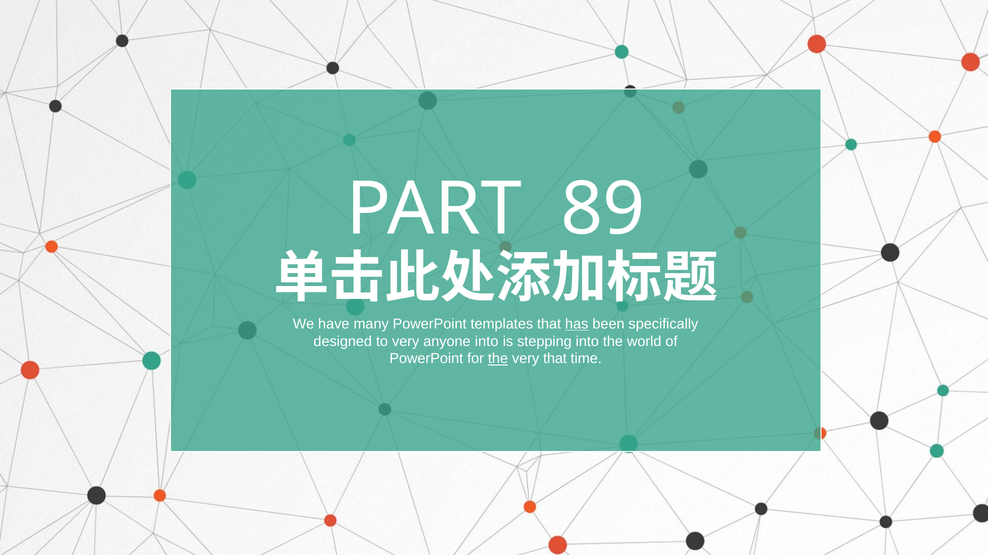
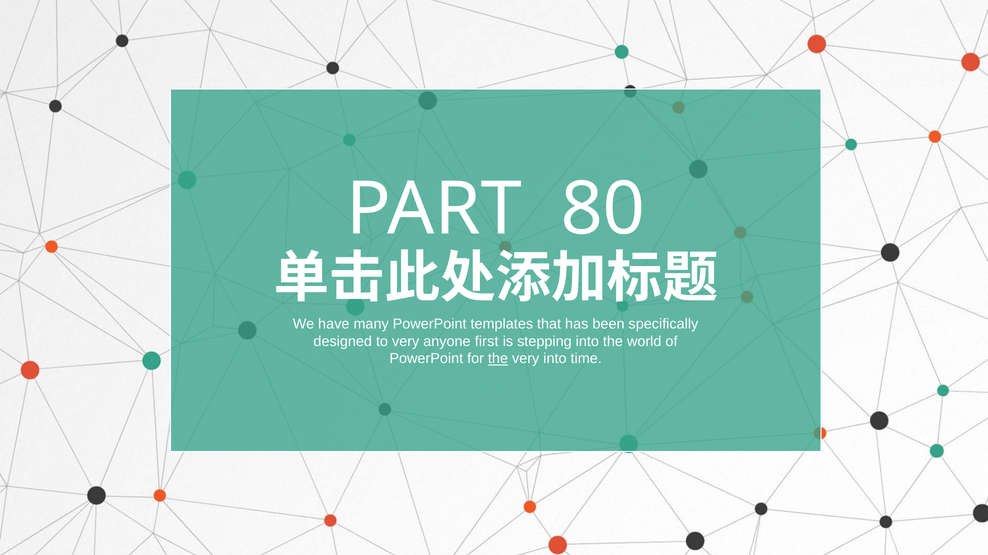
89: 89 -> 80 (603, 210)
has underline: present -> none (577, 325)
anyone into: into -> first (487, 342)
very that: that -> into (555, 359)
